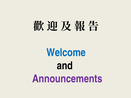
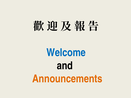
Announcements colour: purple -> orange (67, 79)
